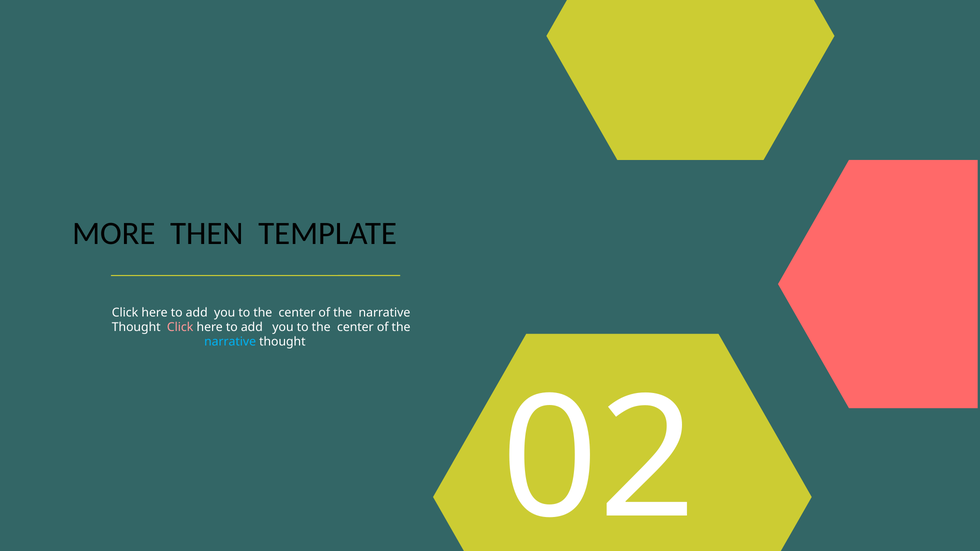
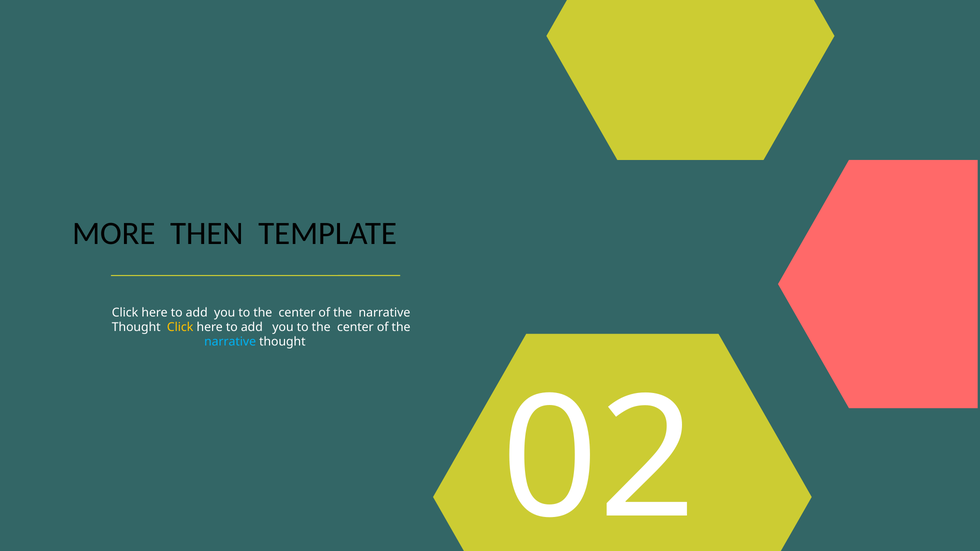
Click colour: pink -> yellow (180, 327)
